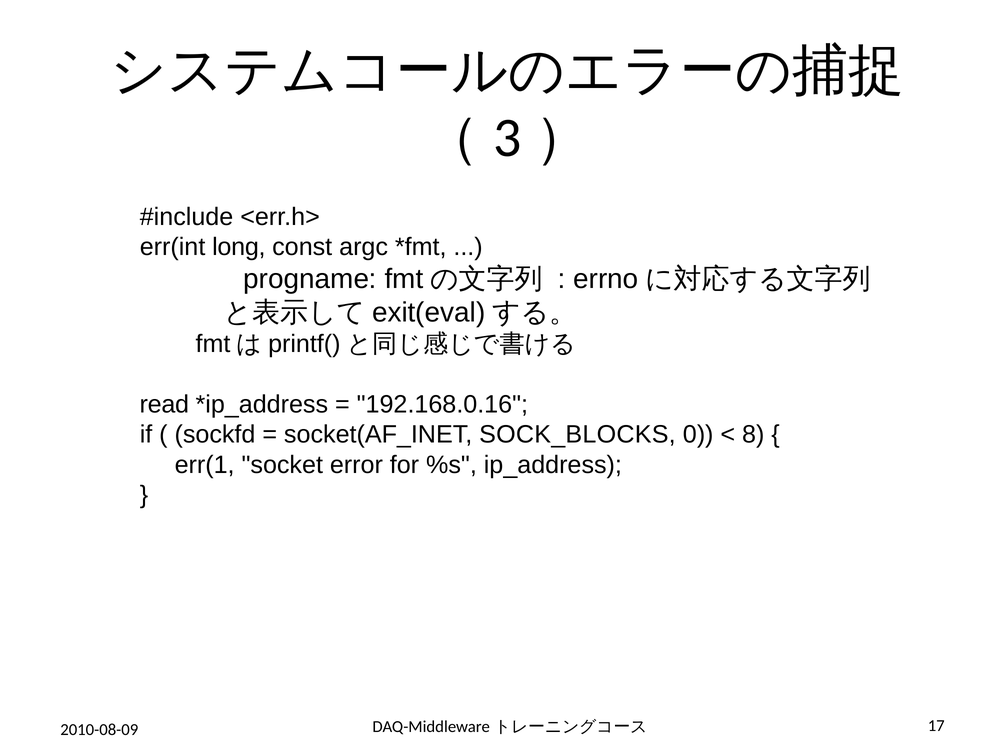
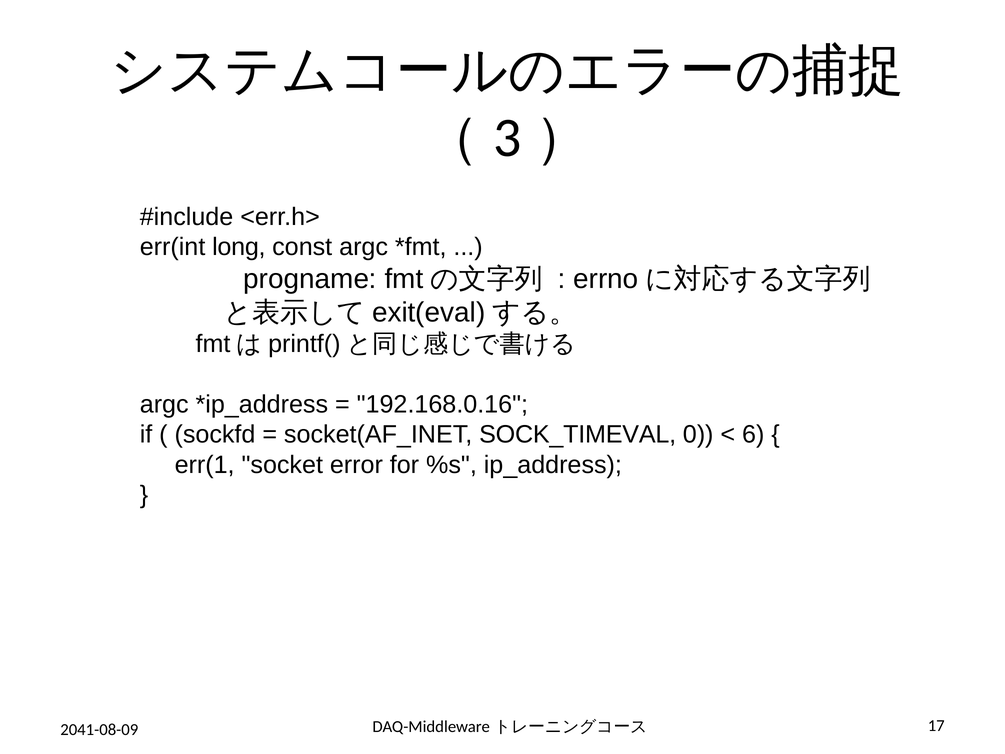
read: read -> argc (164, 404)
SOCK_BLOCKS: SOCK_BLOCKS -> SOCK_TIMEVAL (578, 434)
8: 8 -> 6 (753, 434)
2010-08-09: 2010-08-09 -> 2041-08-09 (99, 729)
